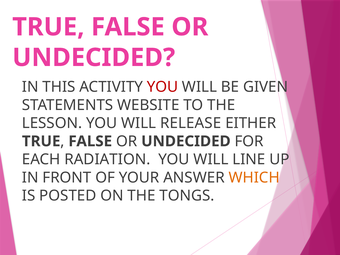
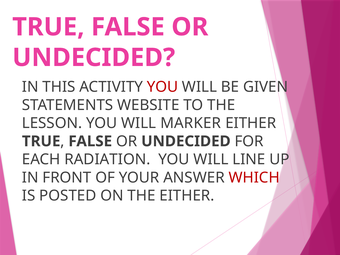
RELEASE: RELEASE -> MARKER (191, 123)
WHICH colour: orange -> red (254, 178)
THE TONGS: TONGS -> EITHER (187, 196)
